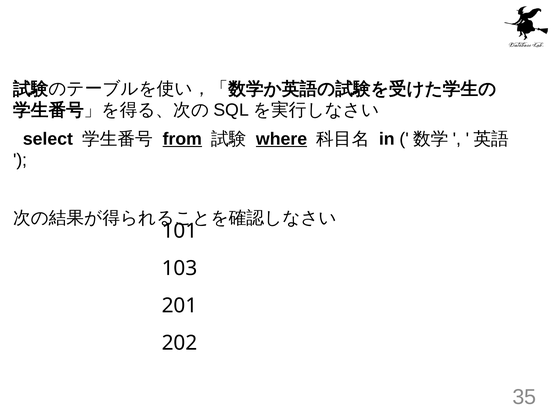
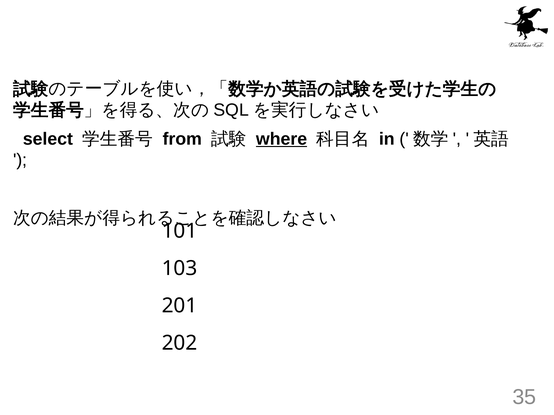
from underline: present -> none (182, 139)
